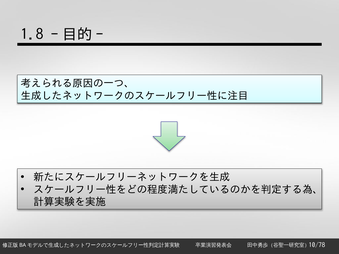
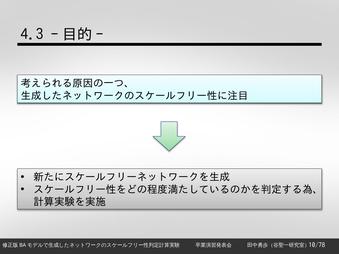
1.8: 1.8 -> 4.3 (32, 35)
